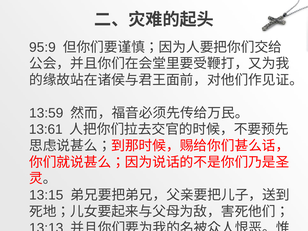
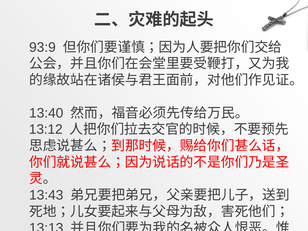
95:9: 95:9 -> 93:9 (42, 47)
13:59: 13:59 -> 13:40 (46, 113)
13:61: 13:61 -> 13:12 (46, 129)
13:15: 13:15 -> 13:43 (46, 195)
